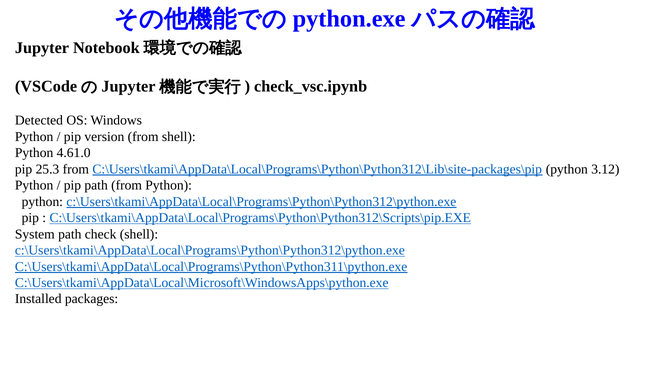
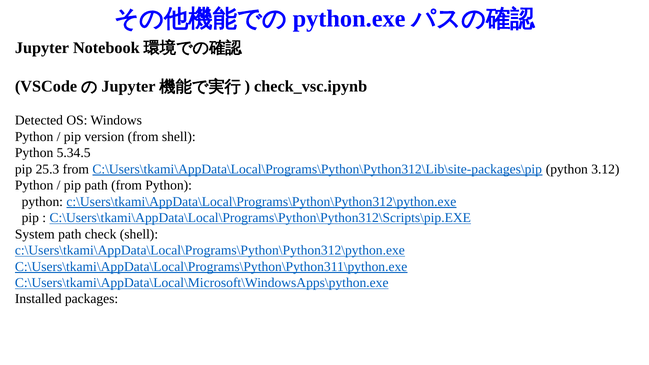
4.61.0: 4.61.0 -> 5.34.5 (74, 153)
